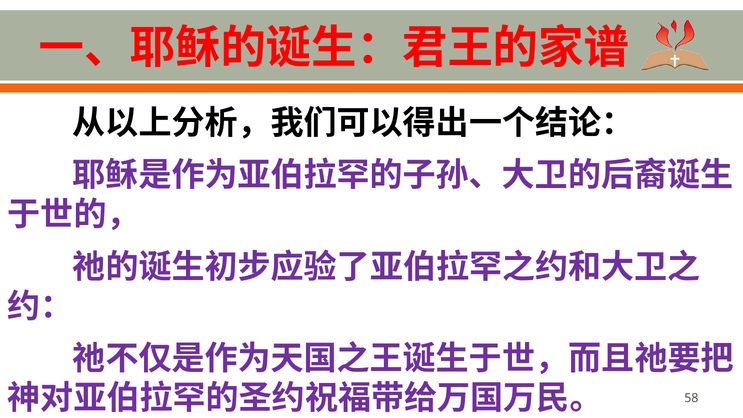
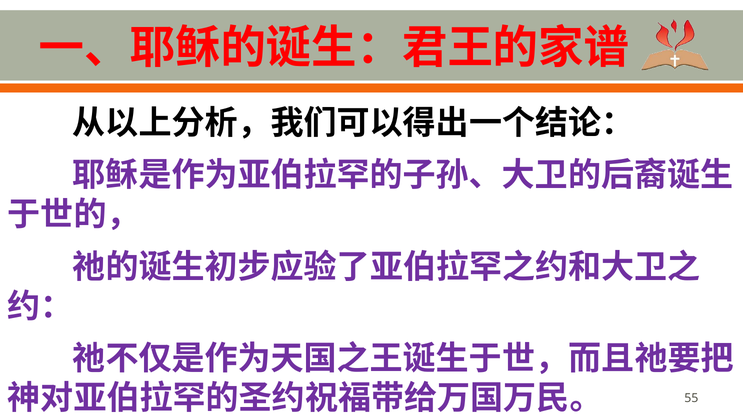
58: 58 -> 55 (691, 398)
